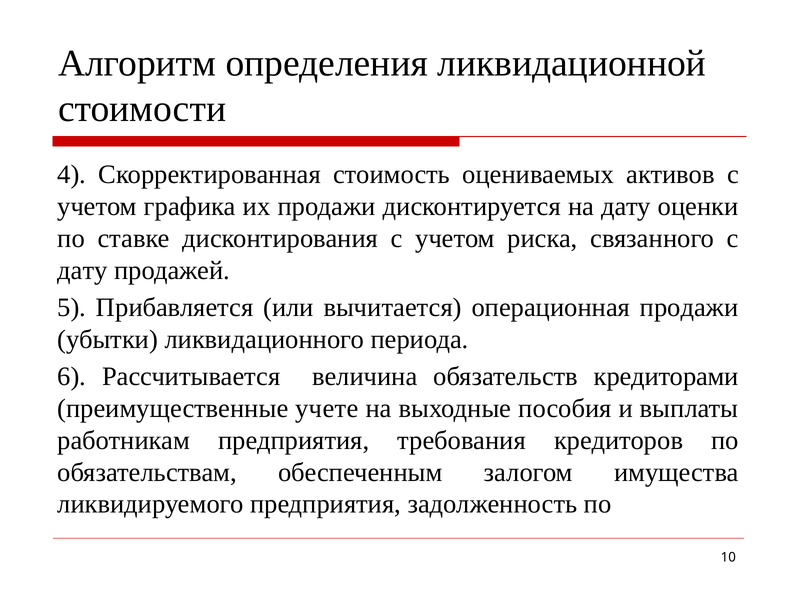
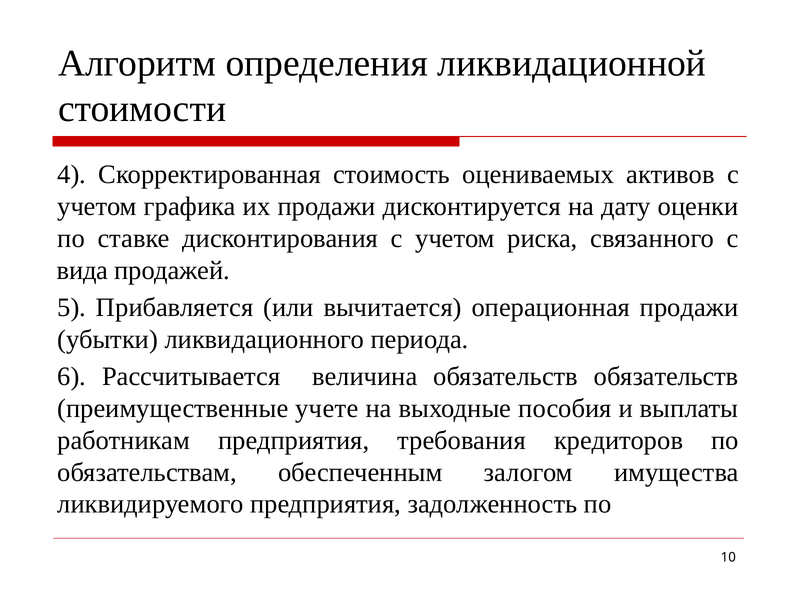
дату: дату -> вида (83, 270)
обязательств кредиторами: кредиторами -> обязательств (666, 376)
